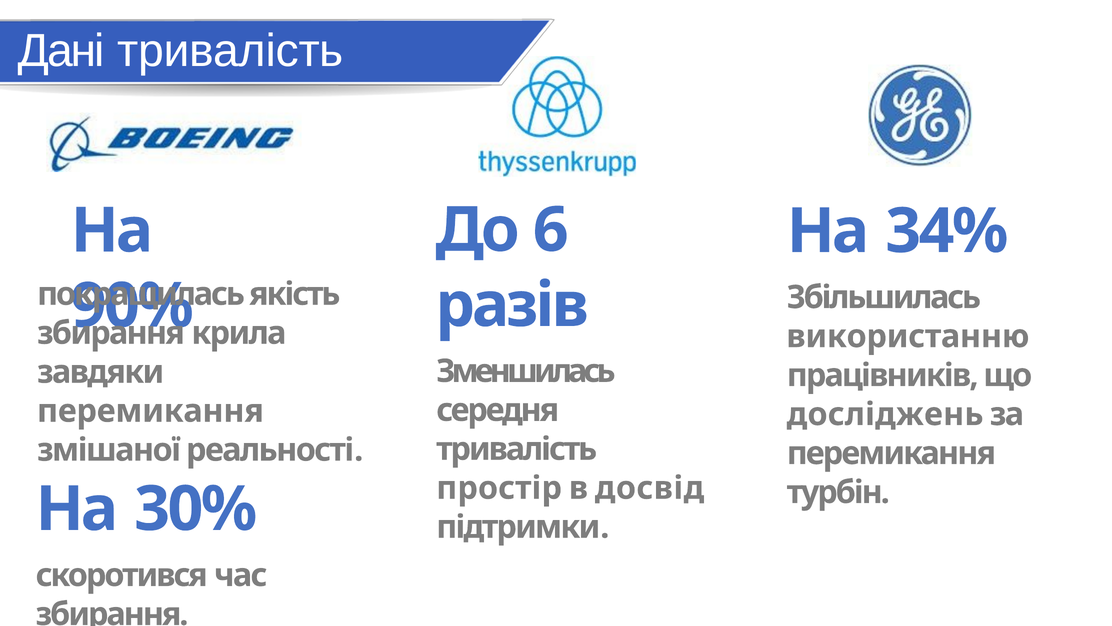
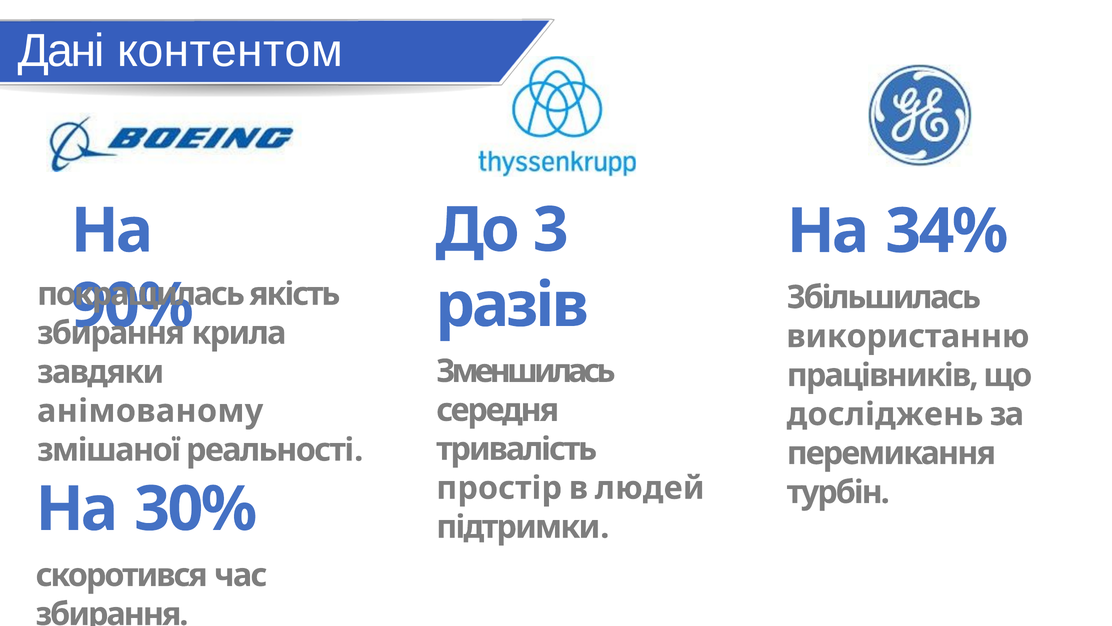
Дані тривалість: тривалість -> контентом (230, 51)
6: 6 -> 3 (551, 230)
перемикання: перемикання -> анімованому (150, 411)
досвід: досвід -> людей (650, 488)
